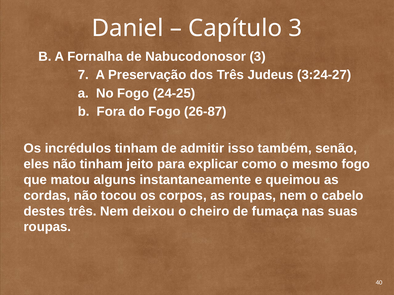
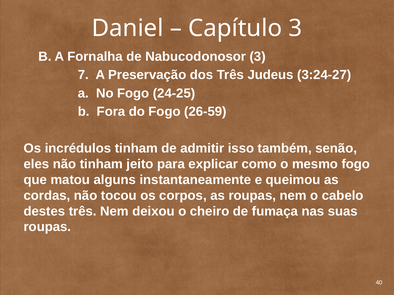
26-87: 26-87 -> 26-59 (205, 112)
